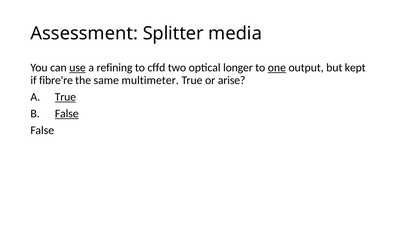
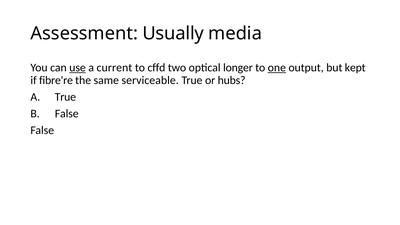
Splitter: Splitter -> Usually (173, 34)
refining: refining -> current (114, 68)
multimeter: multimeter -> serviceable (150, 80)
arise: arise -> hubs (232, 80)
True underline: present -> none (65, 97)
False underline: present -> none (67, 114)
